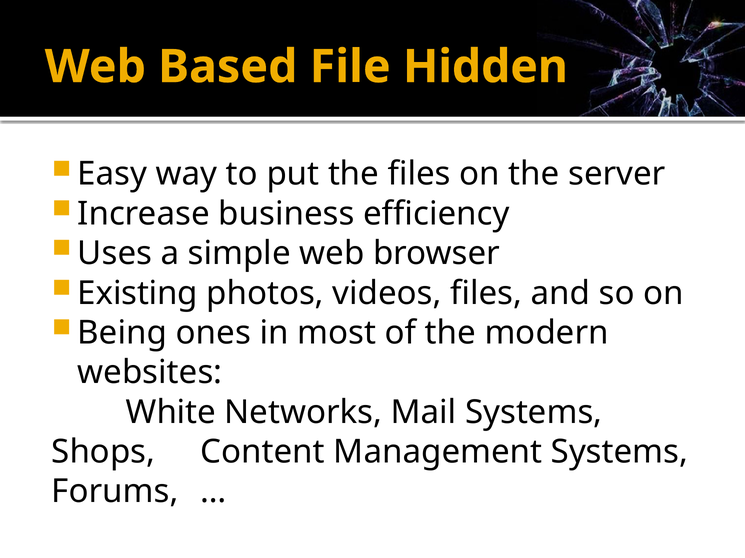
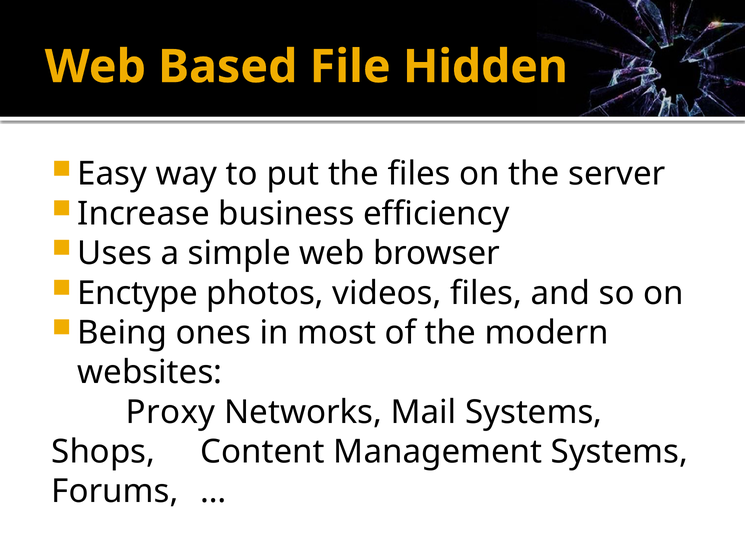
Existing: Existing -> Enctype (138, 293)
White: White -> Proxy (171, 413)
